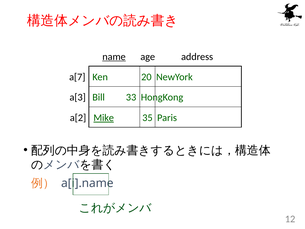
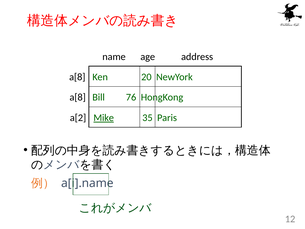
name underline: present -> none (114, 57)
a[7: a[7 -> a[8 (77, 77)
a[3: a[3 -> a[8 (78, 97)
33: 33 -> 76 (131, 97)
